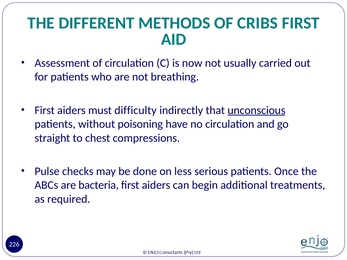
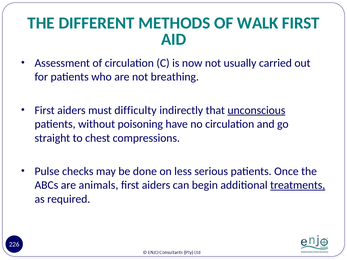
CRIBS: CRIBS -> WALK (258, 23)
bacteria: bacteria -> animals (98, 185)
treatments underline: none -> present (298, 185)
